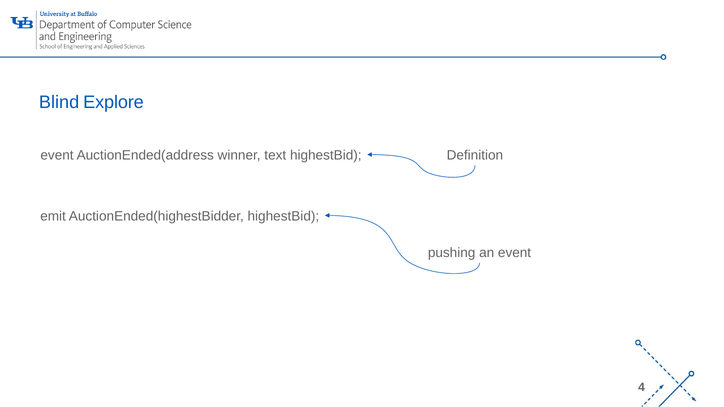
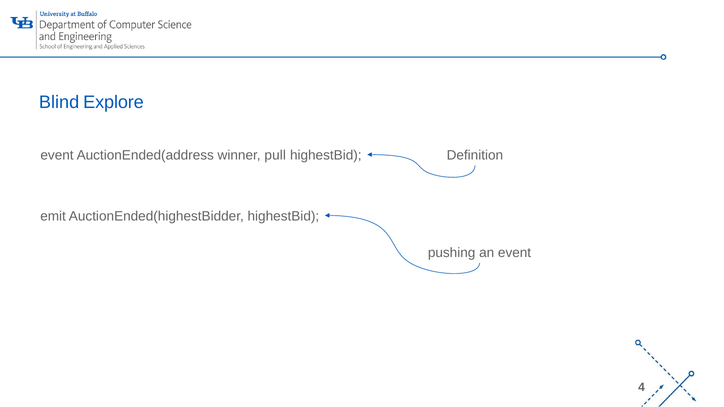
text: text -> pull (275, 156)
